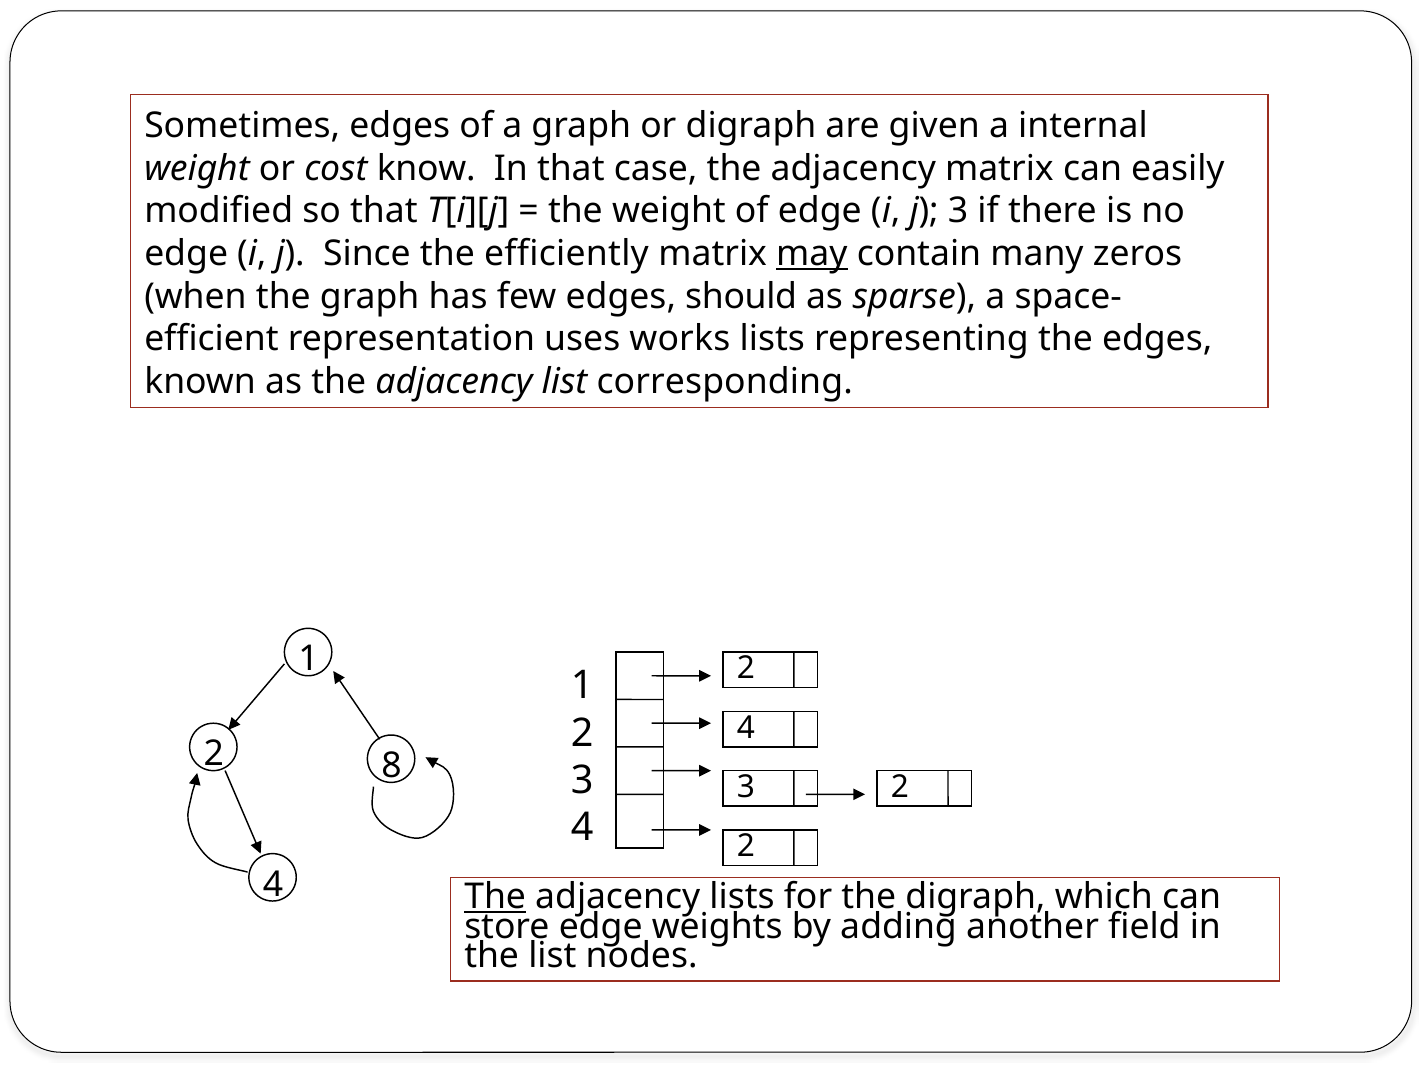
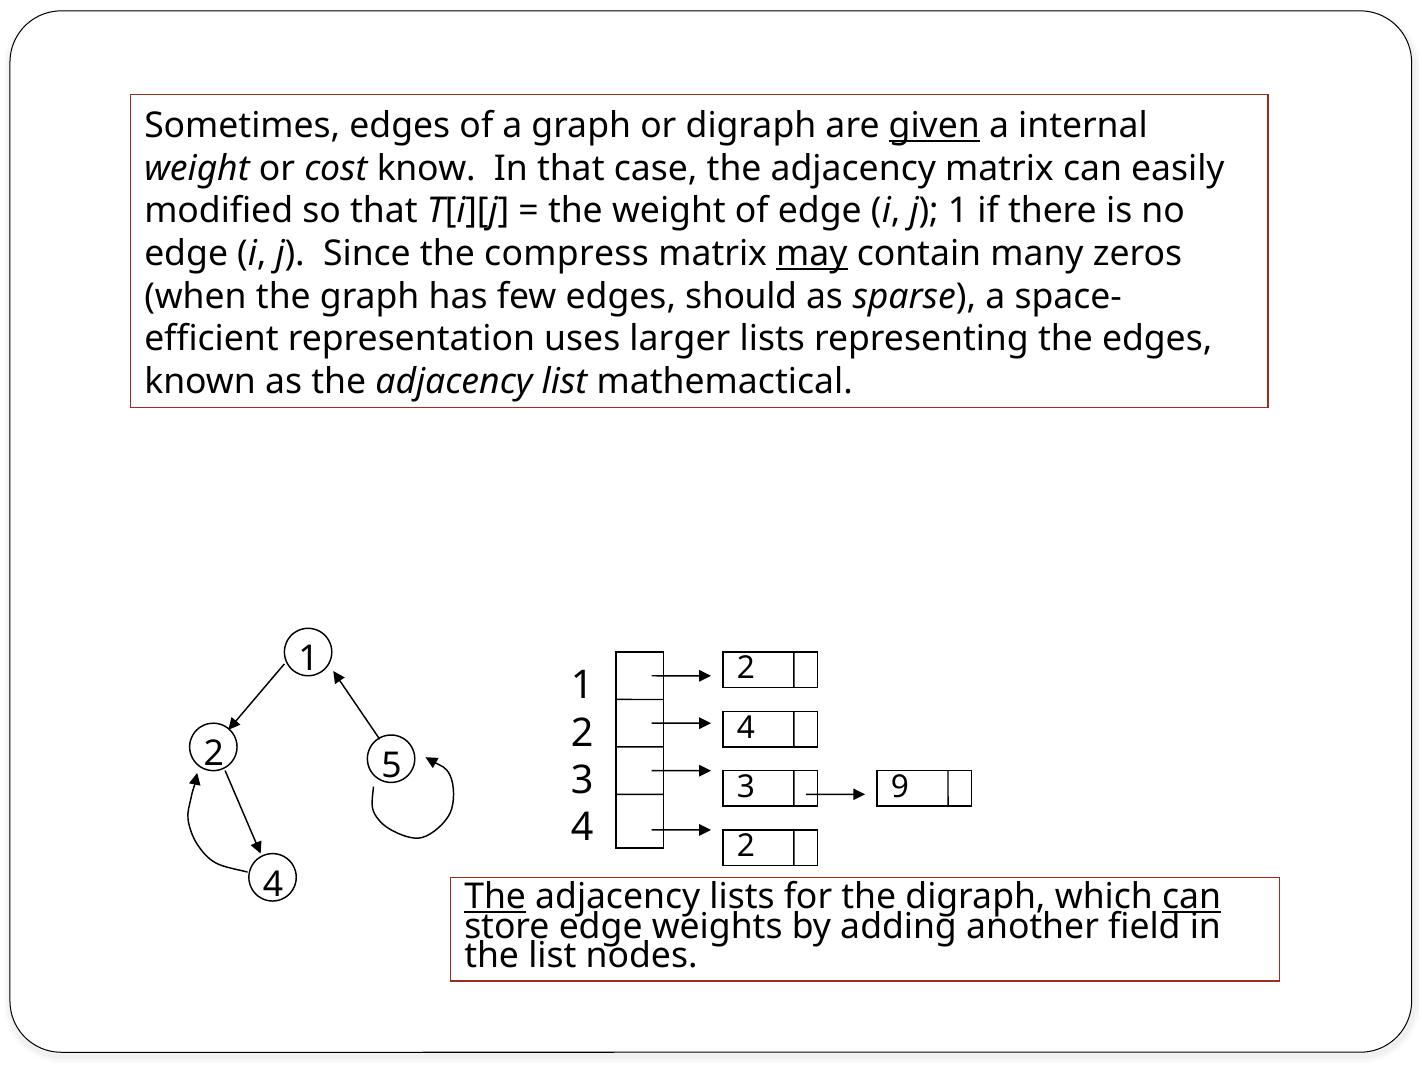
given underline: none -> present (934, 126)
j 3: 3 -> 1 (958, 211)
efficiently: efficiently -> compress (567, 254)
works: works -> larger (680, 339)
corresponding: corresponding -> mathemactical (725, 382)
8: 8 -> 5 (392, 765)
3 2: 2 -> 9 (900, 787)
can underline: none -> present (1192, 896)
